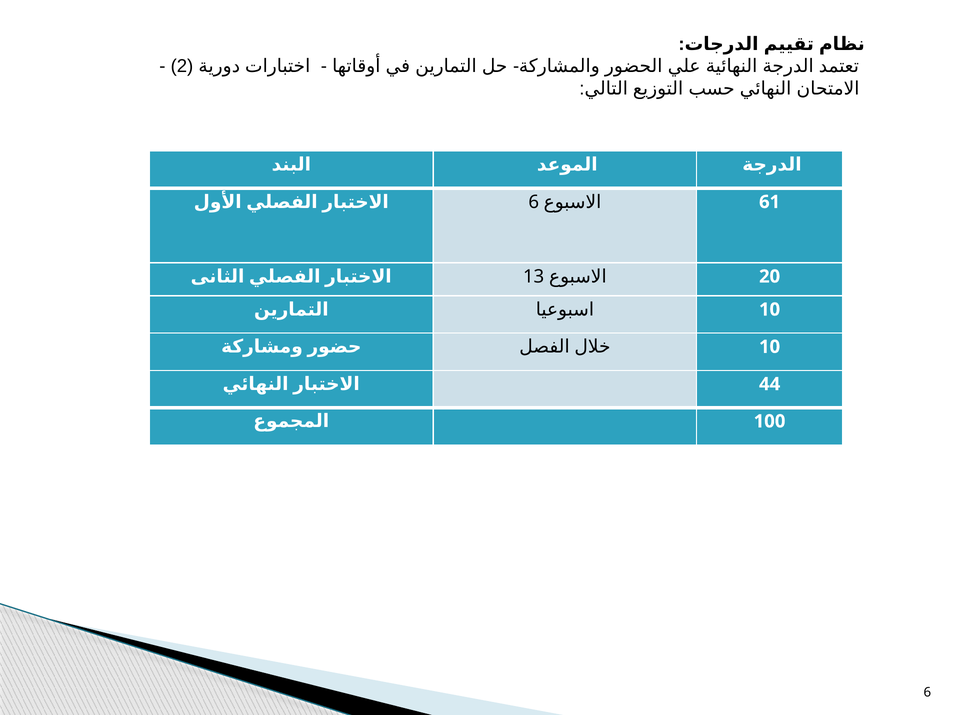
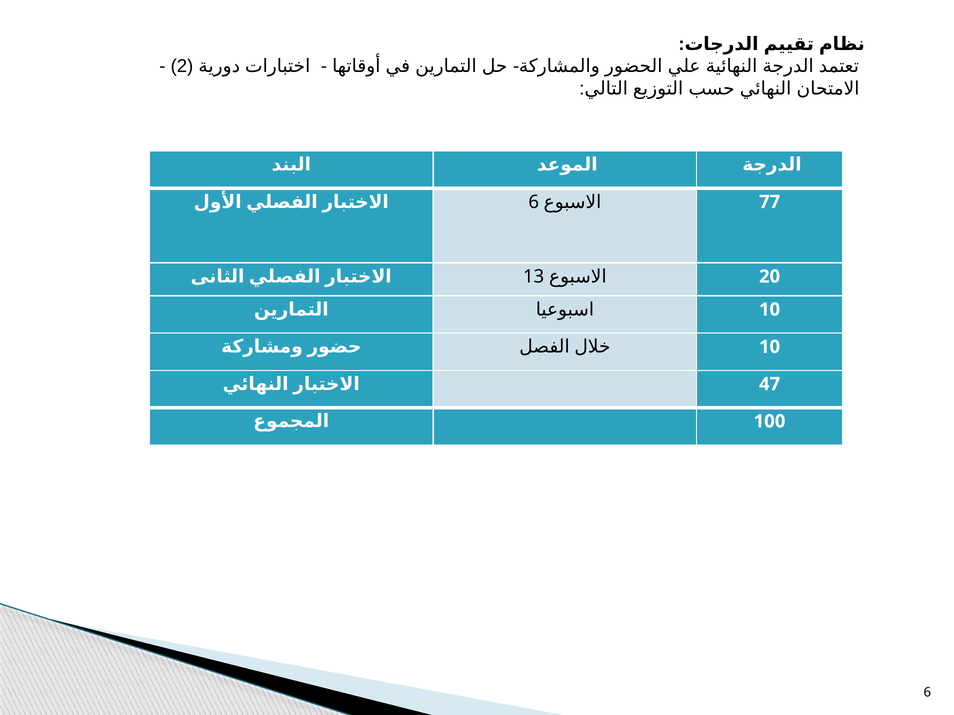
61: 61 -> 77 (770, 202)
44: 44 -> 47 (770, 384)
